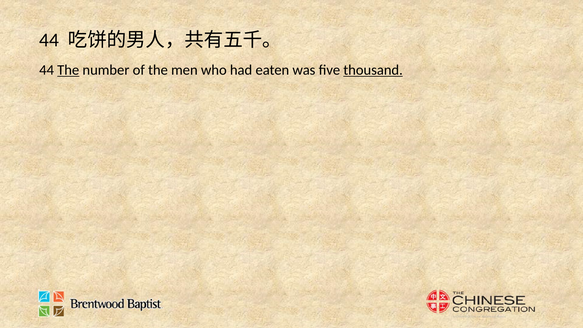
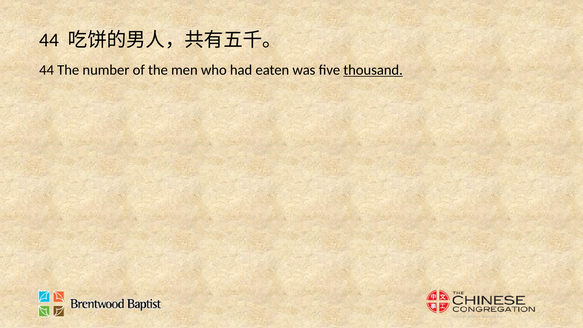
The underline: present -> none (68, 70)
